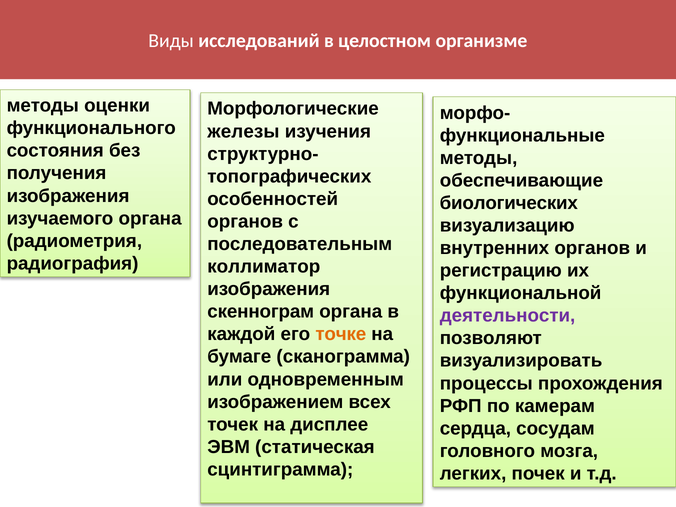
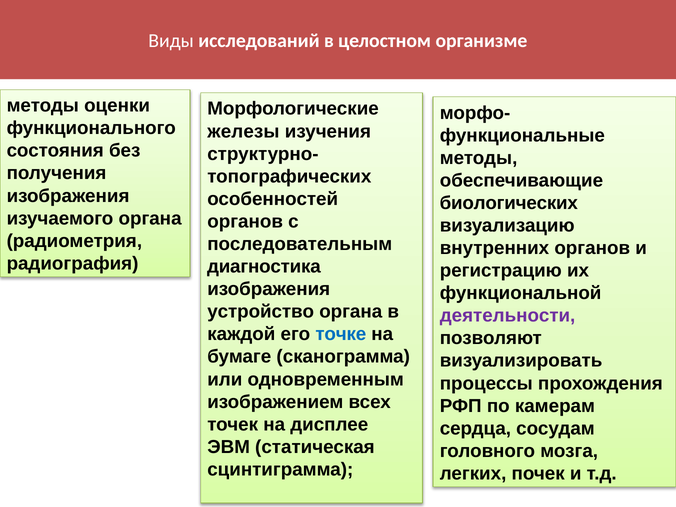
коллиматор: коллиматор -> диагностика (264, 267)
скеннограм: скеннограм -> устройство (261, 312)
точке colour: orange -> blue (341, 334)
